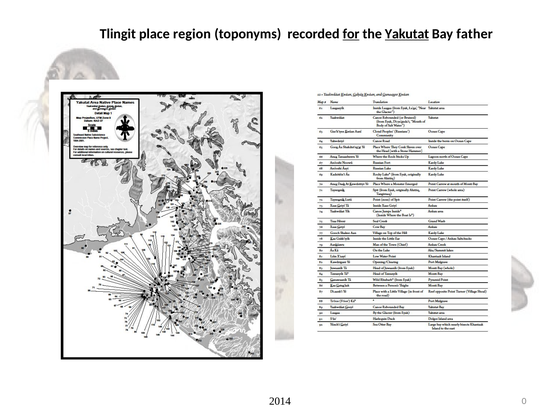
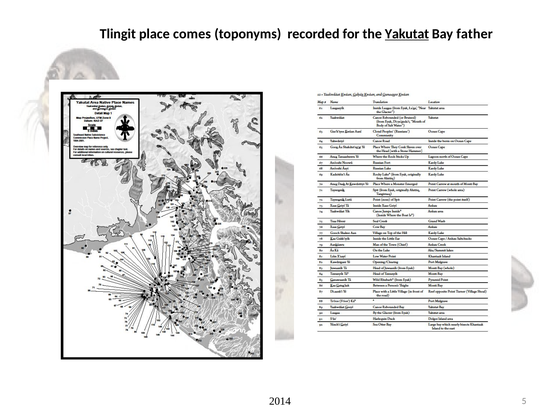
region: region -> comes (192, 34)
for underline: present -> none (351, 34)
0: 0 -> 5 (524, 401)
